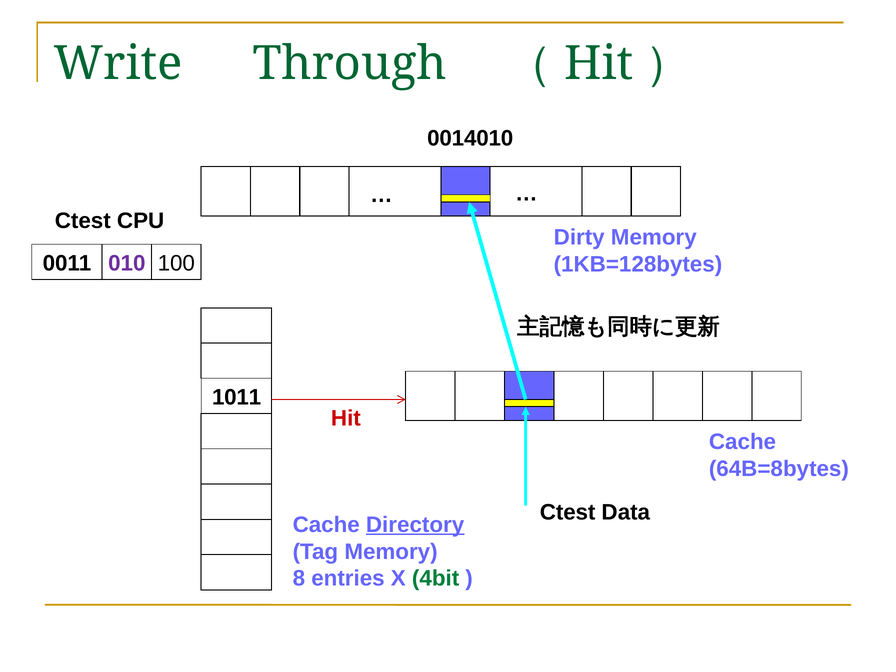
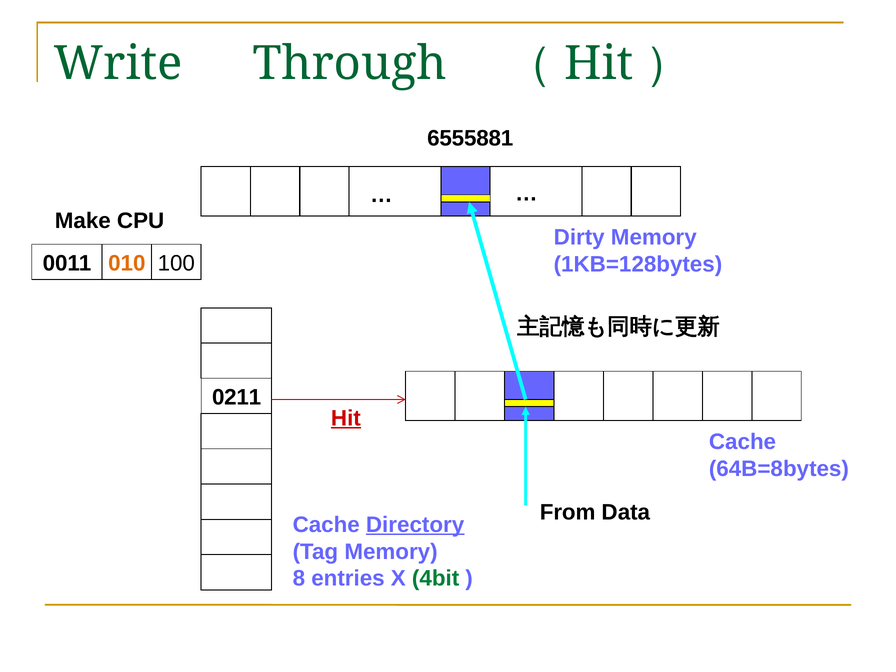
0014010: 0014010 -> 6555881 (470, 139)
Ctest: Ctest -> Make (83, 221)
010 colour: purple -> orange (127, 263)
1011: 1011 -> 0211 (237, 397)
Hit underline: none -> present (346, 418)
Ctest: Ctest -> From (568, 512)
